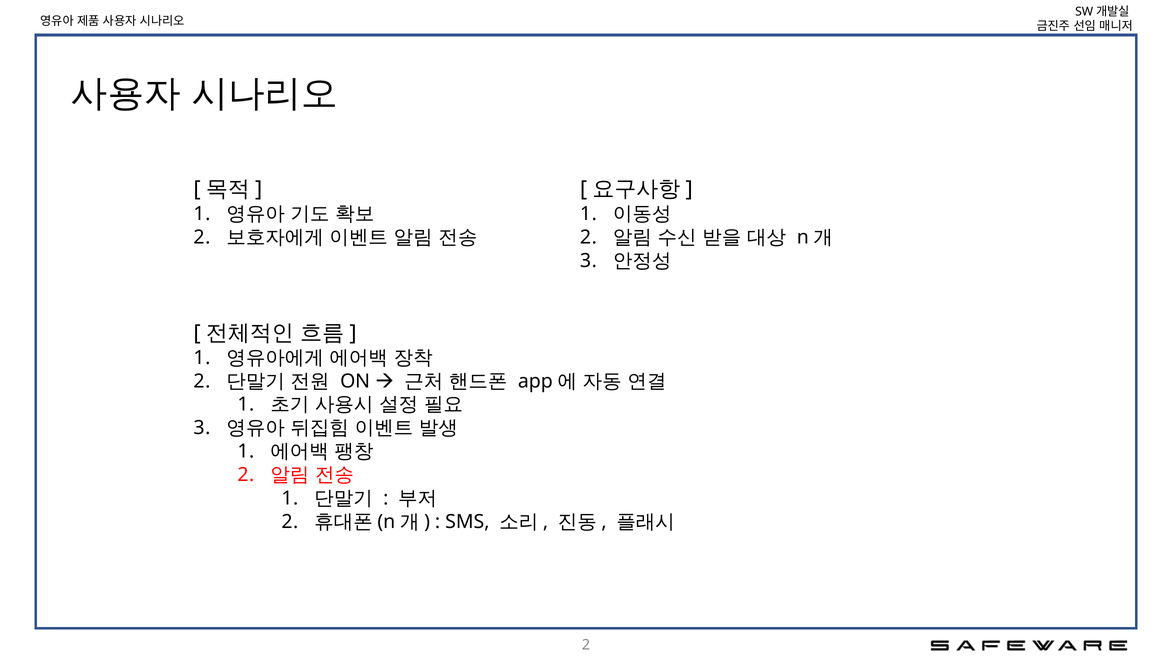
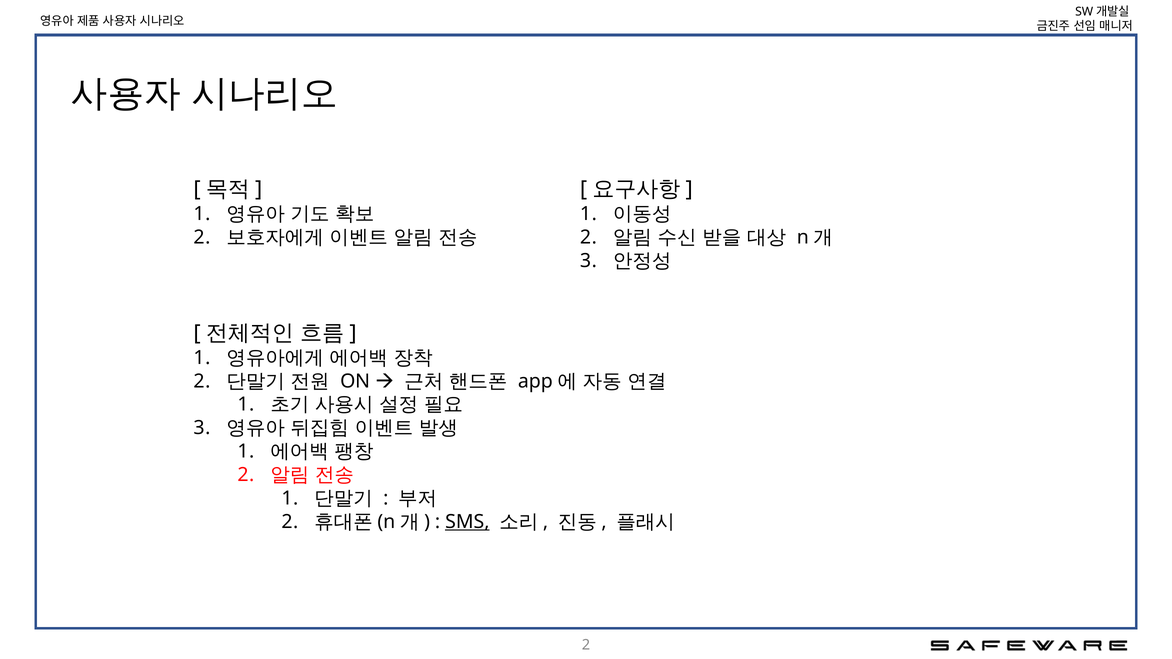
SMS underline: none -> present (467, 522)
